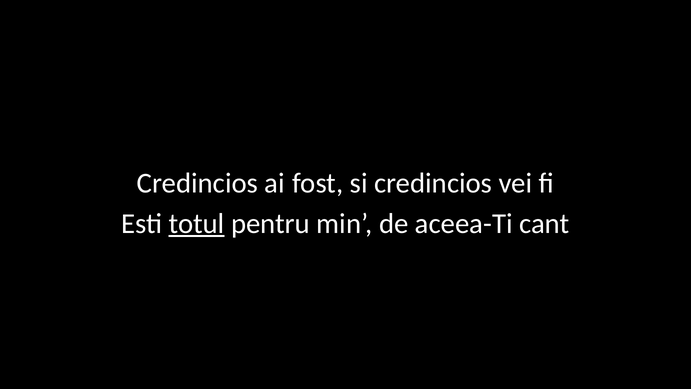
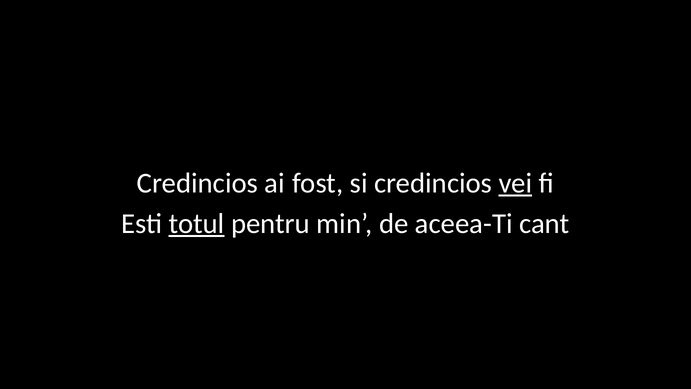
vei underline: none -> present (515, 183)
